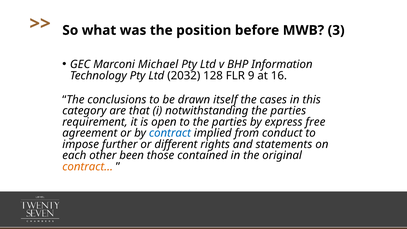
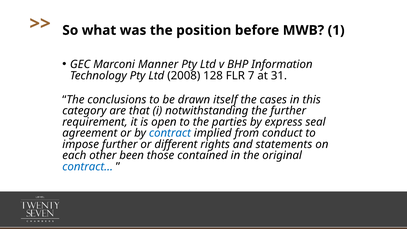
3: 3 -> 1 (336, 30)
Michael: Michael -> Manner (158, 64)
2032: 2032 -> 2008 (184, 76)
9: 9 -> 7 (251, 76)
16: 16 -> 31 (279, 76)
notwithstanding the parties: parties -> further (288, 111)
free: free -> seal (316, 122)
contract… colour: orange -> blue (88, 167)
